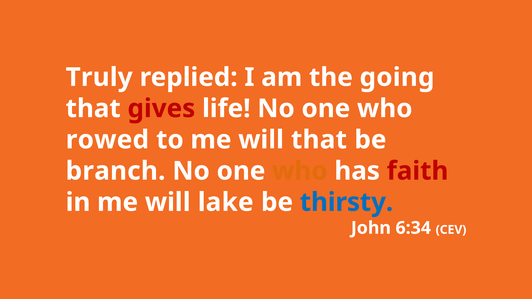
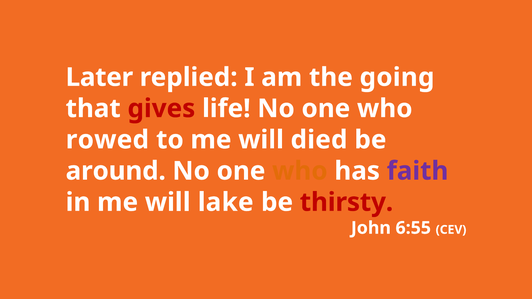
Truly: Truly -> Later (99, 77)
will that: that -> died (319, 140)
branch: branch -> around (116, 171)
faith colour: red -> purple (418, 171)
thirsty colour: blue -> red (346, 202)
6:34: 6:34 -> 6:55 (413, 228)
